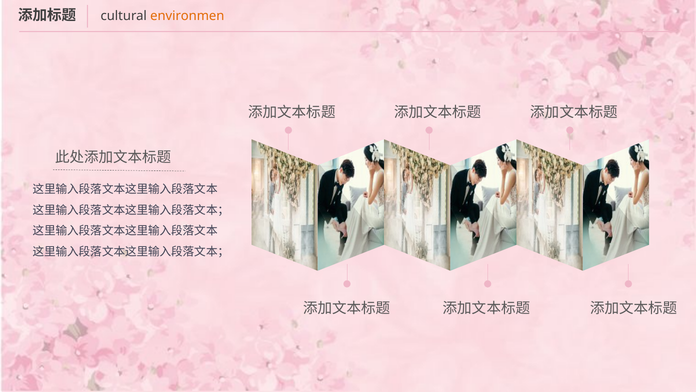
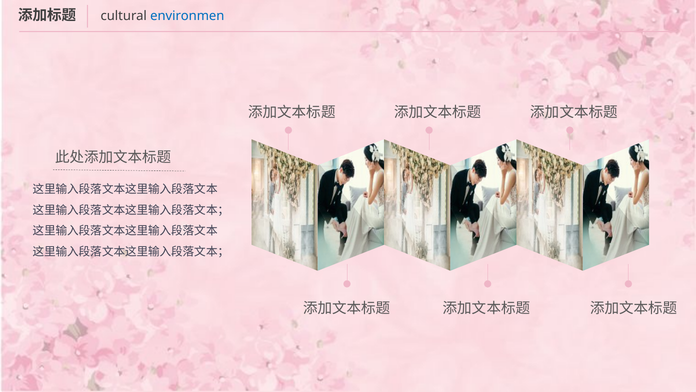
environmen colour: orange -> blue (187, 16)
